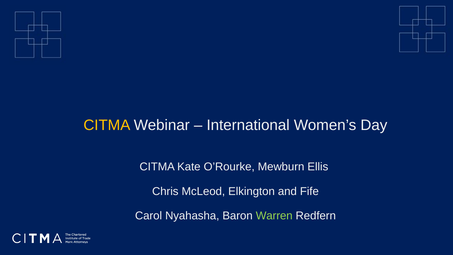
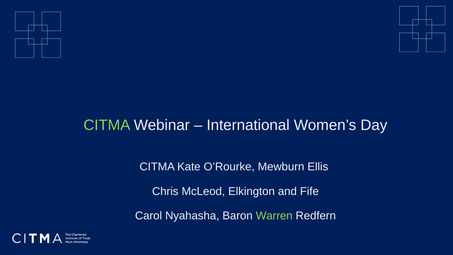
CITMA colour: yellow -> light green (107, 125)
